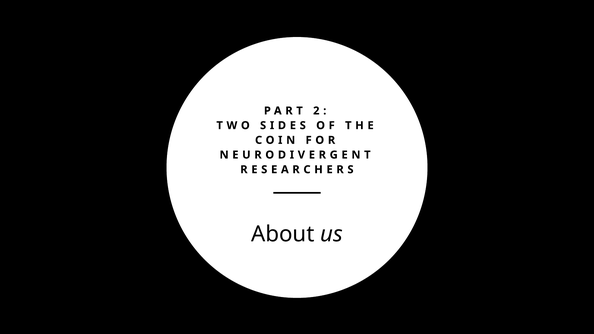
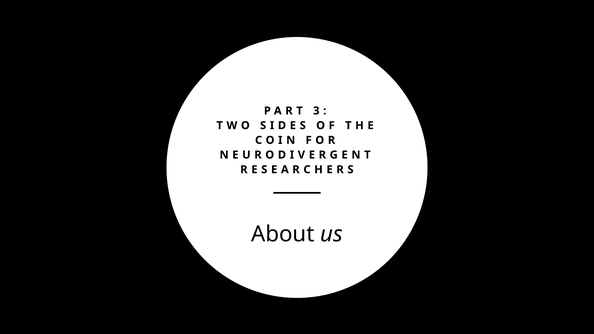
2: 2 -> 3 (316, 111)
